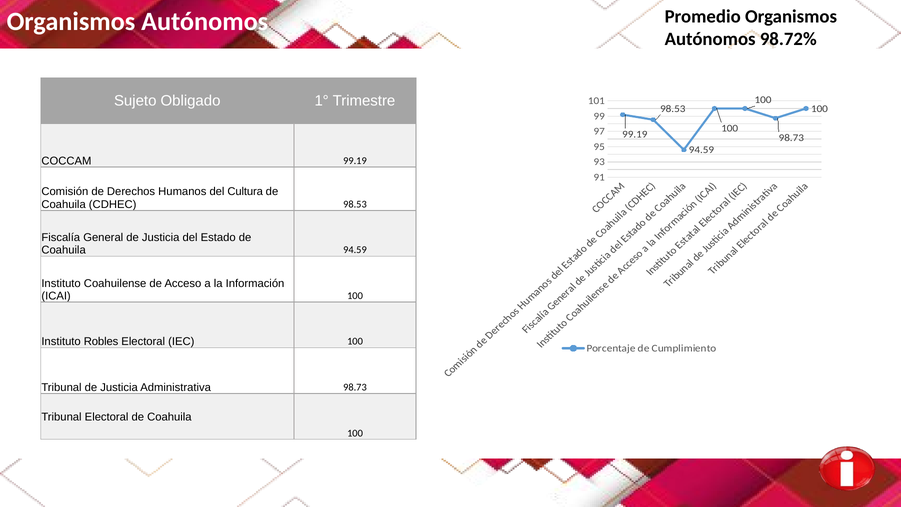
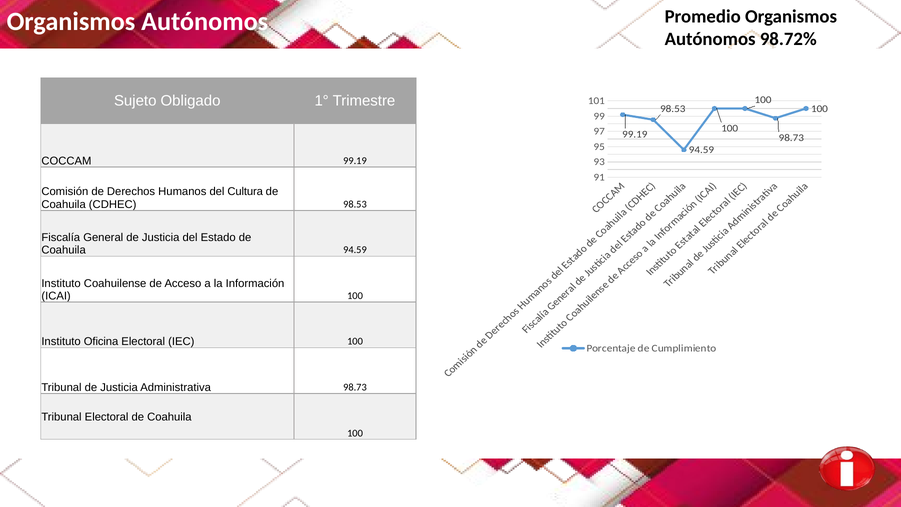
Robles: Robles -> Oficina (101, 342)
